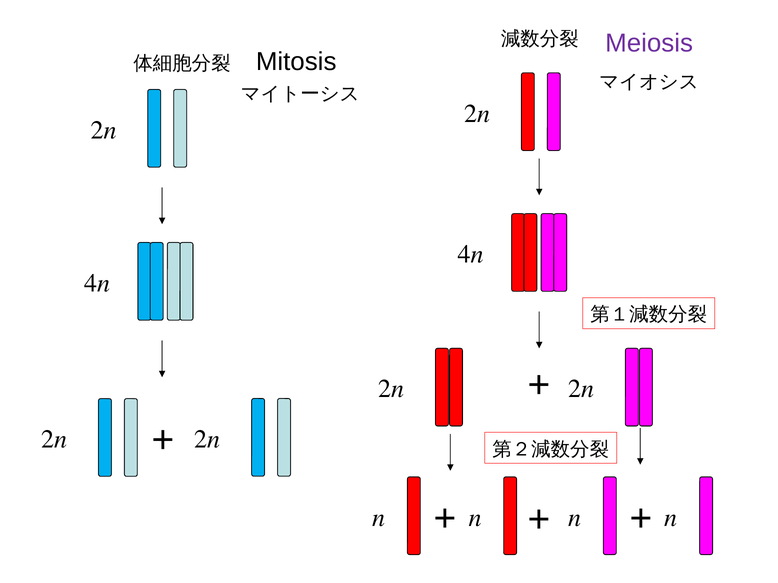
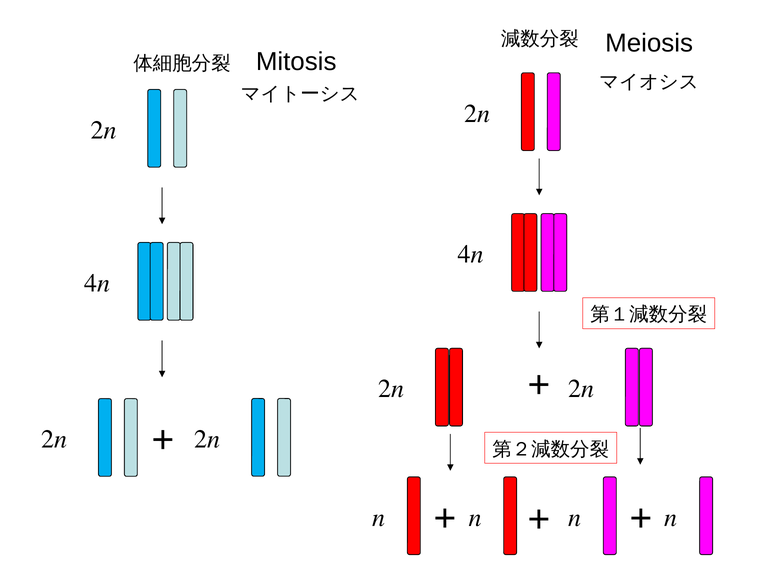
Meiosis colour: purple -> black (649, 43)
